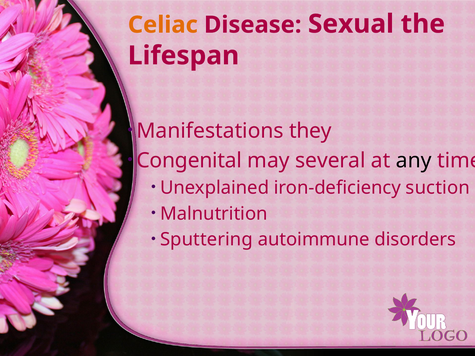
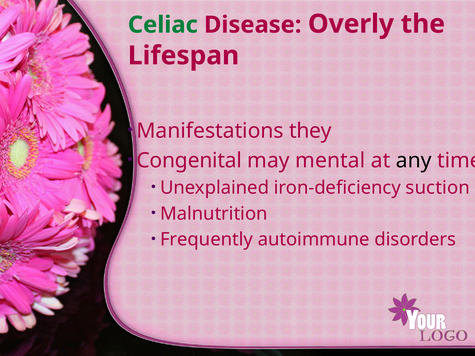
Celiac colour: orange -> green (163, 25)
Sexual: Sexual -> Overly (351, 24)
several: several -> mental (330, 161)
Sputtering: Sputtering -> Frequently (207, 240)
